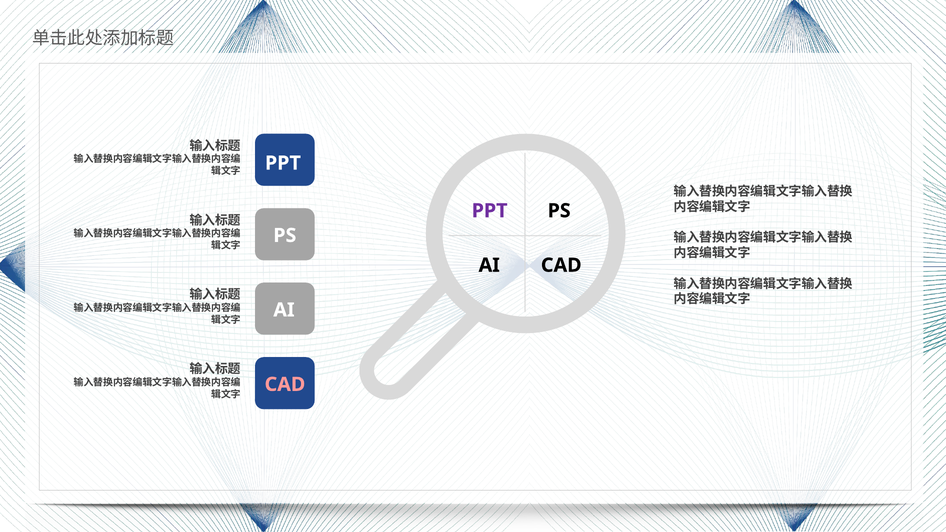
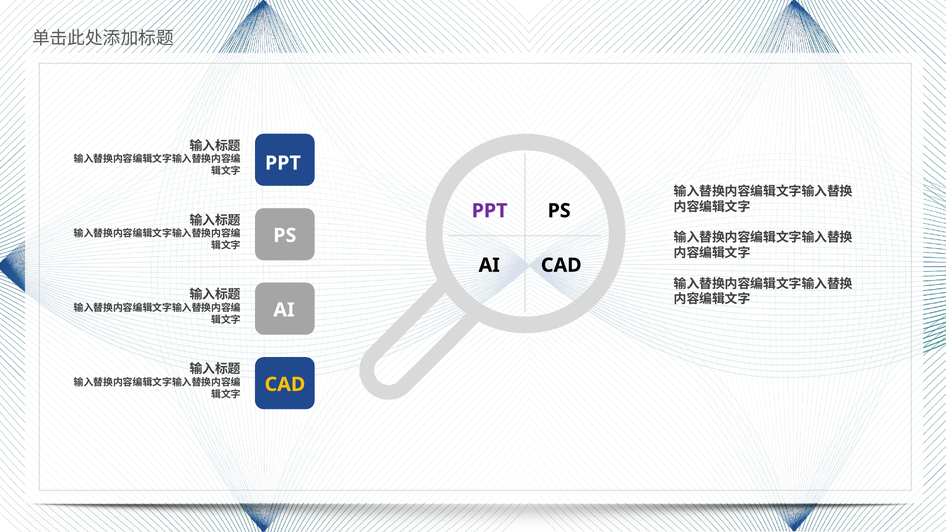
CAD colour: pink -> yellow (285, 384)
